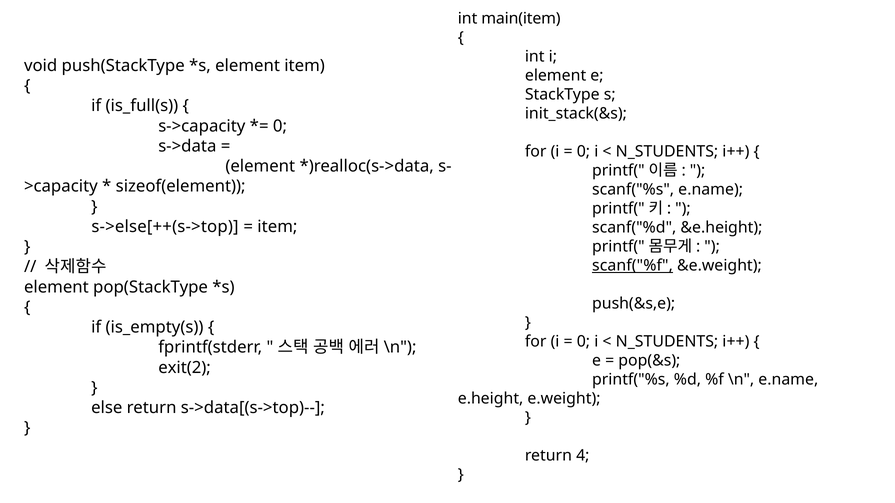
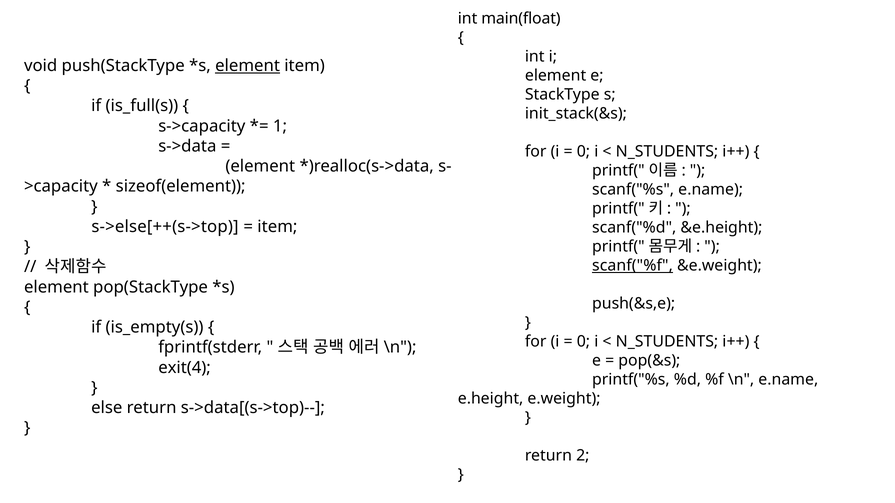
main(item: main(item -> main(float (521, 18)
element underline: none -> present (248, 66)
0: 0 -> 1 (280, 126)
exit(2: exit(2 -> exit(4 (185, 368)
4: 4 -> 2 (583, 456)
